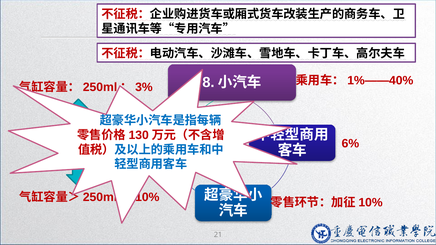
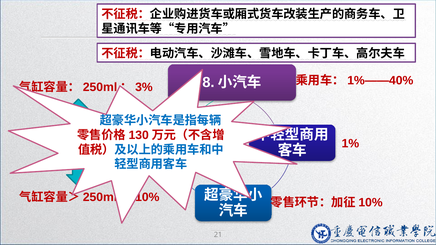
6%: 6% -> 1% (350, 144)
